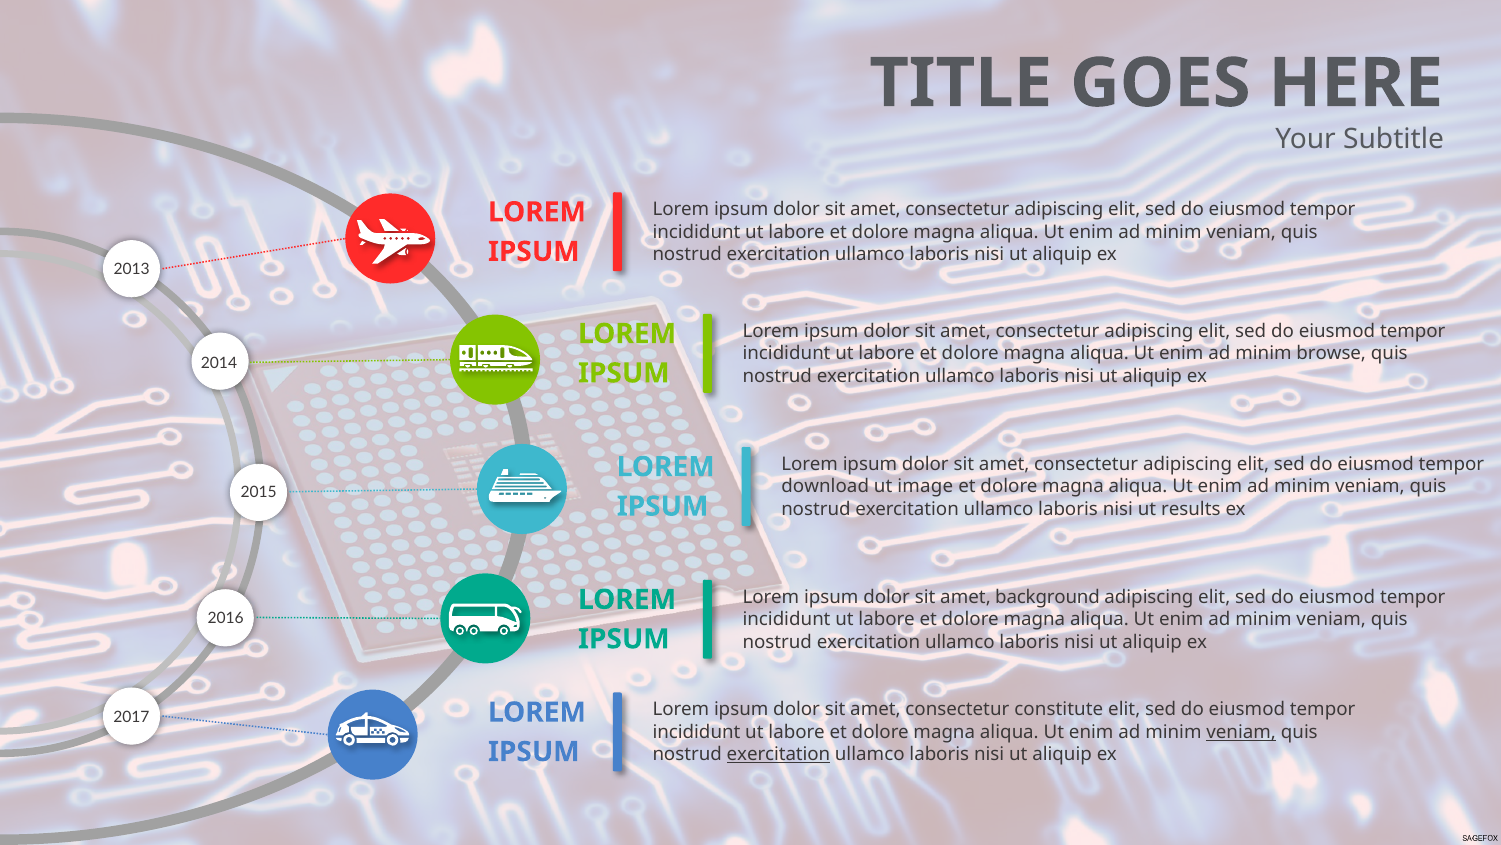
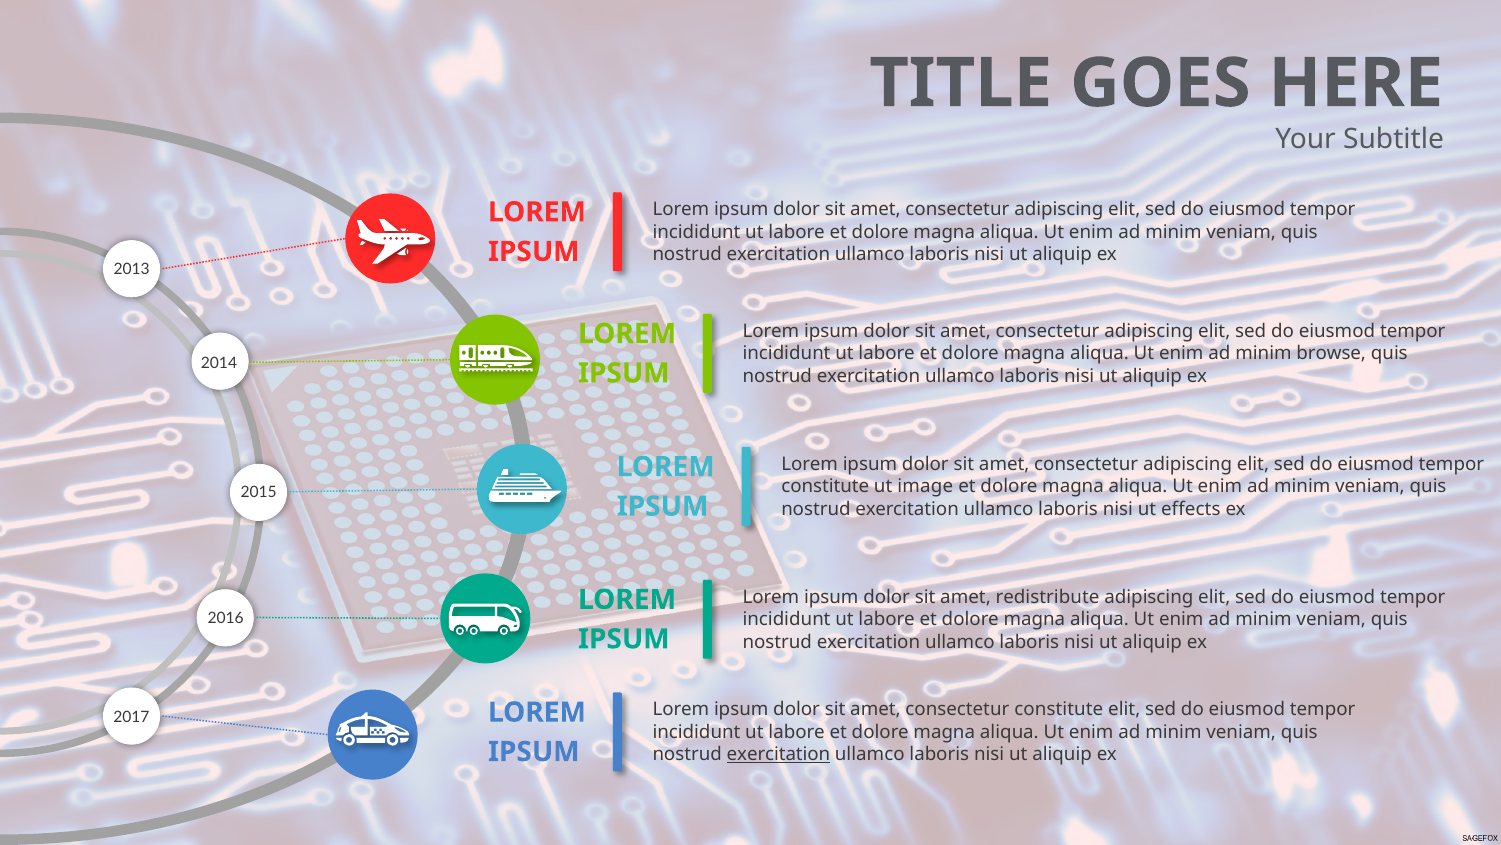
download: download -> constitute (825, 486)
results: results -> effects (1191, 509)
background: background -> redistribute (1047, 596)
veniam underline: present -> none (1241, 732)
